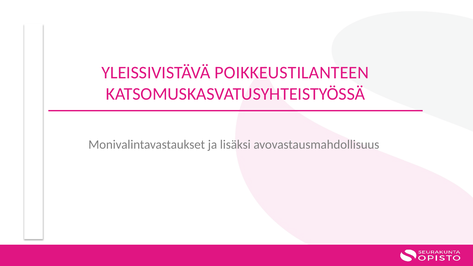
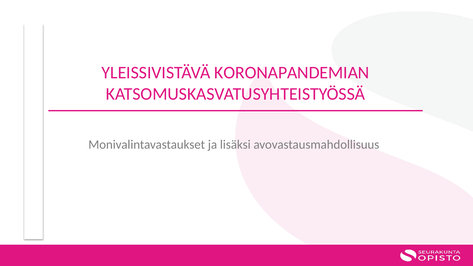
POIKKEUSTILANTEEN: POIKKEUSTILANTEEN -> KORONAPANDEMIAN (292, 73)
